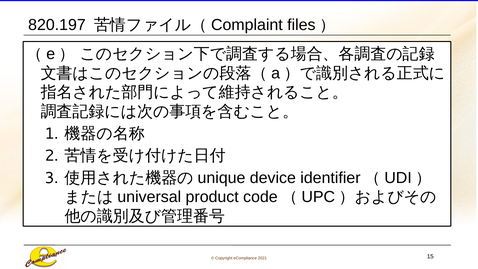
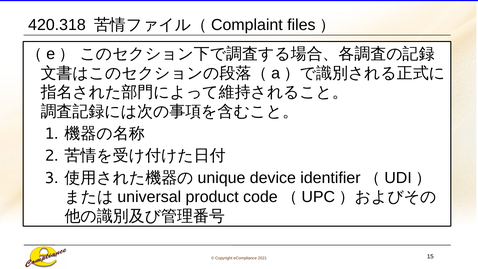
820.197: 820.197 -> 420.318 (57, 25)
